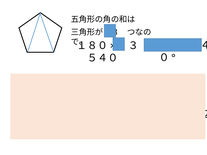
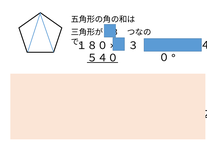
５４０ underline: none -> present (103, 58)
